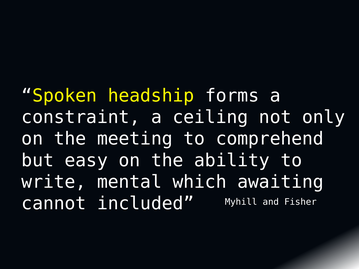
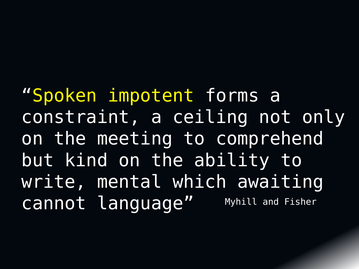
headship: headship -> impotent (151, 96)
easy: easy -> kind (86, 160)
included: included -> language (146, 204)
